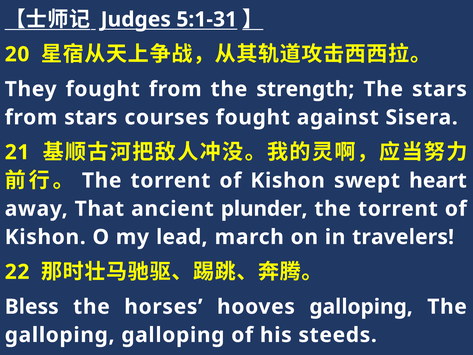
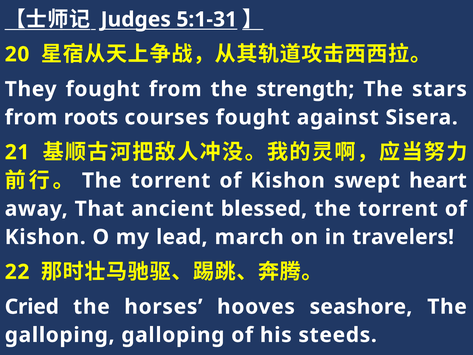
from stars: stars -> roots (91, 117)
plunder: plunder -> blessed (264, 209)
Bless: Bless -> Cried (32, 307)
hooves galloping: galloping -> seashore (361, 307)
